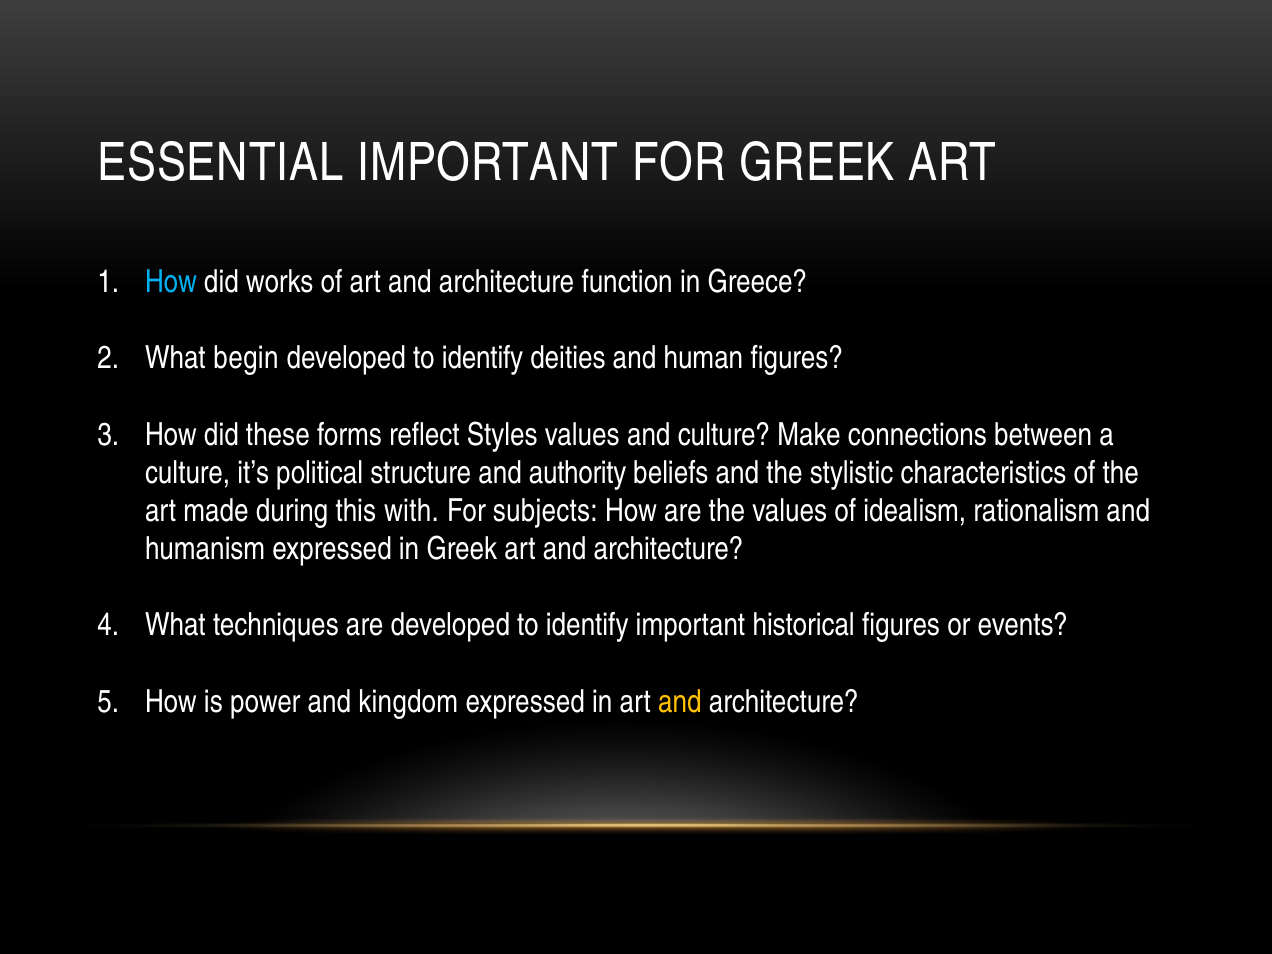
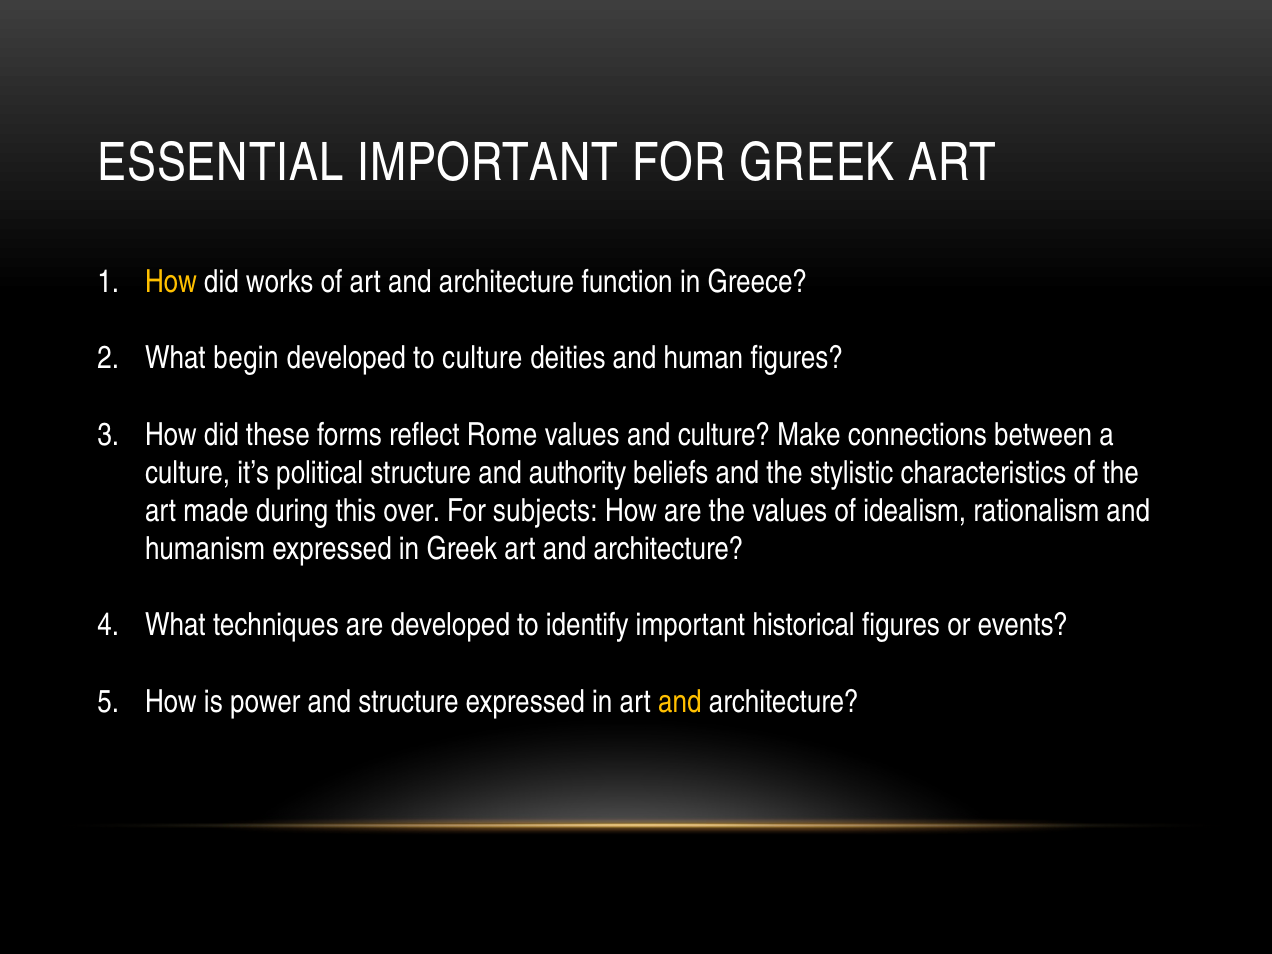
How colour: light blue -> yellow (171, 282)
identify: identify -> culture (482, 358)
Styles: Styles -> Rome (502, 435)
with: with -> over (412, 511)
and kingdom: kingdom -> structure (408, 702)
